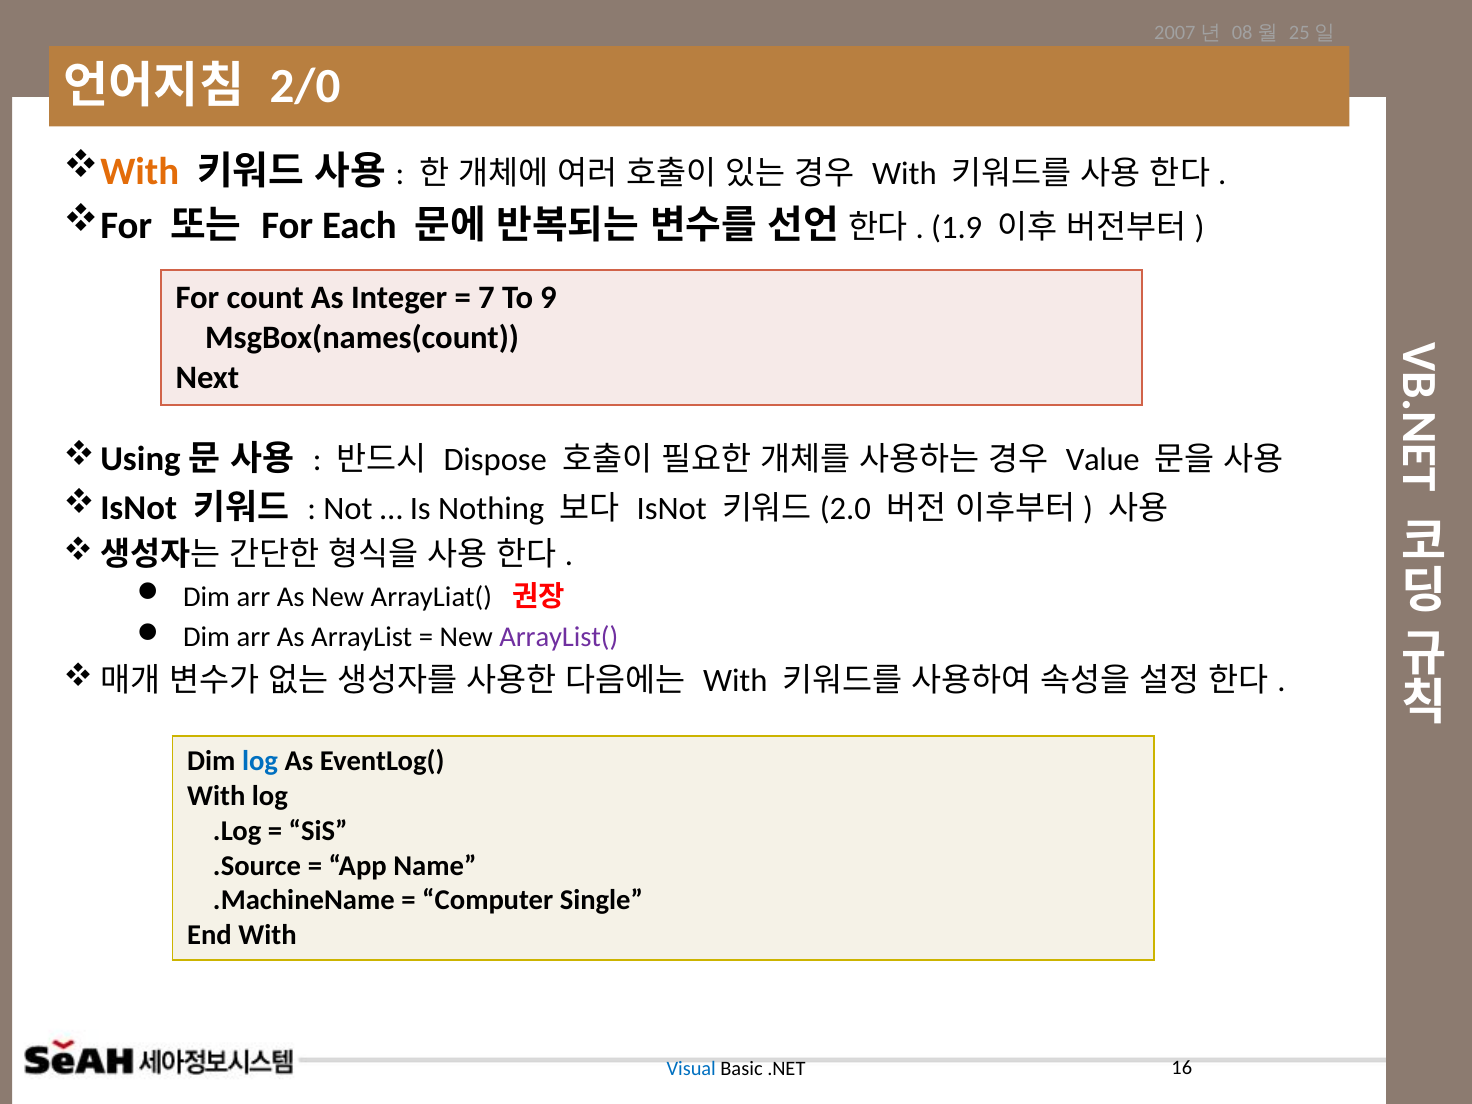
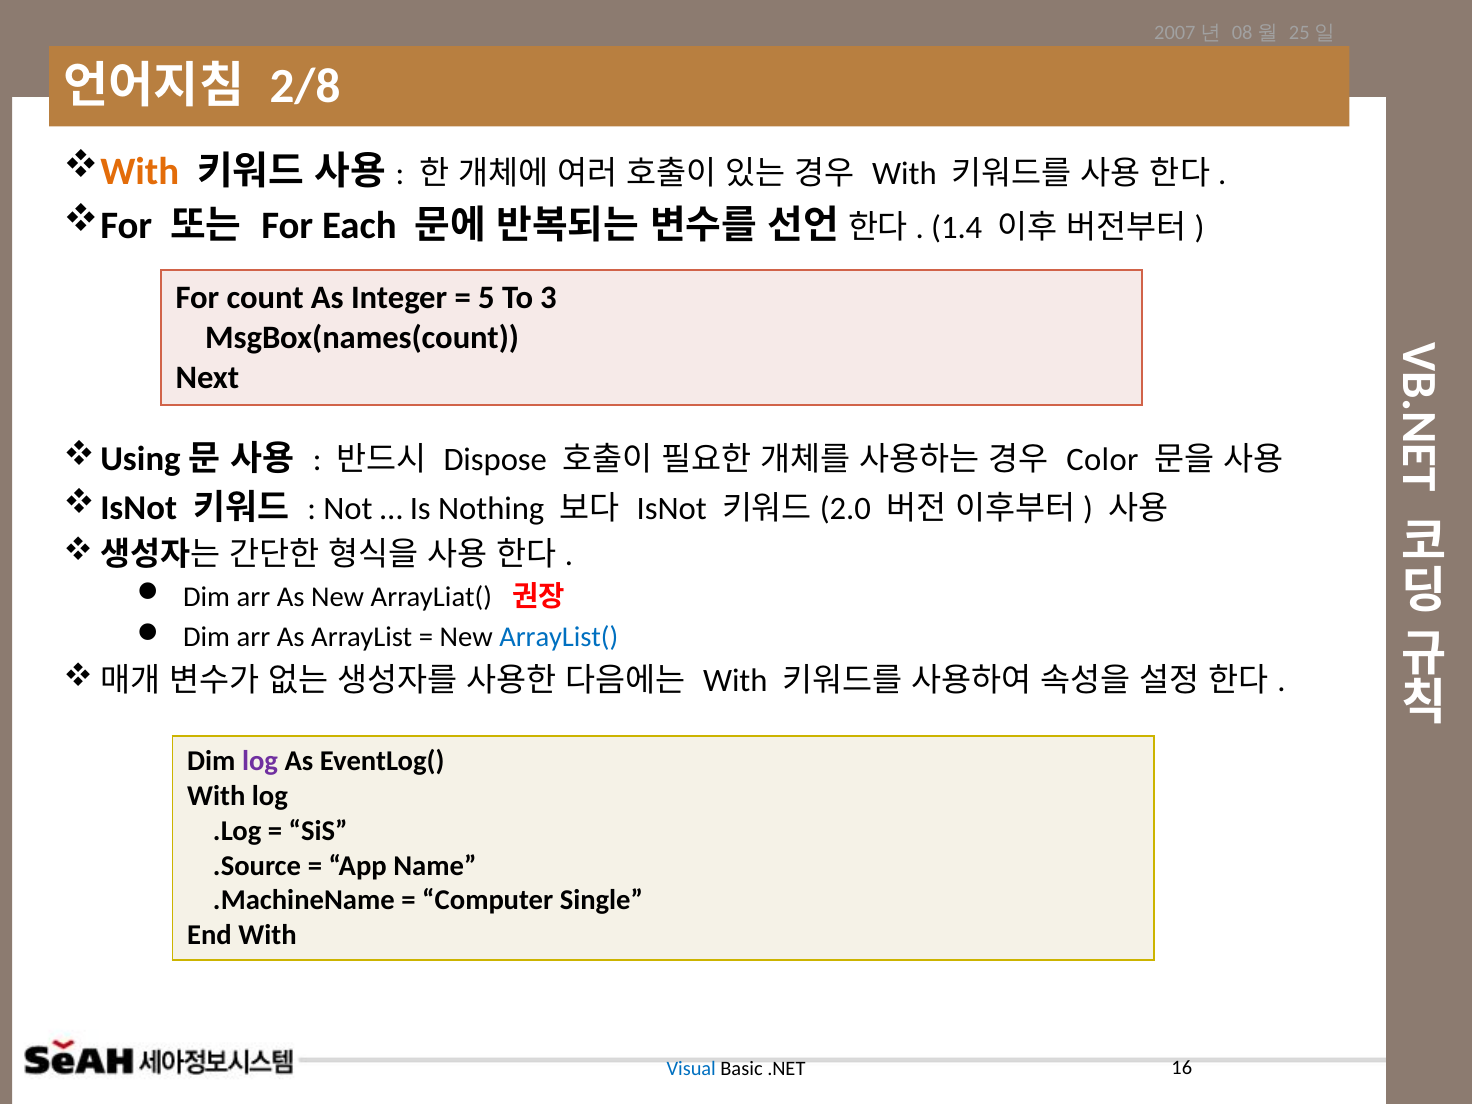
2/0: 2/0 -> 2/8 (305, 86)
1.9: 1.9 -> 1.4 (957, 228)
7: 7 -> 5 (487, 298)
9: 9 -> 3 (549, 298)
Value: Value -> Color (1102, 460)
ArrayList( colour: purple -> blue (559, 637)
log colour: blue -> purple (260, 761)
